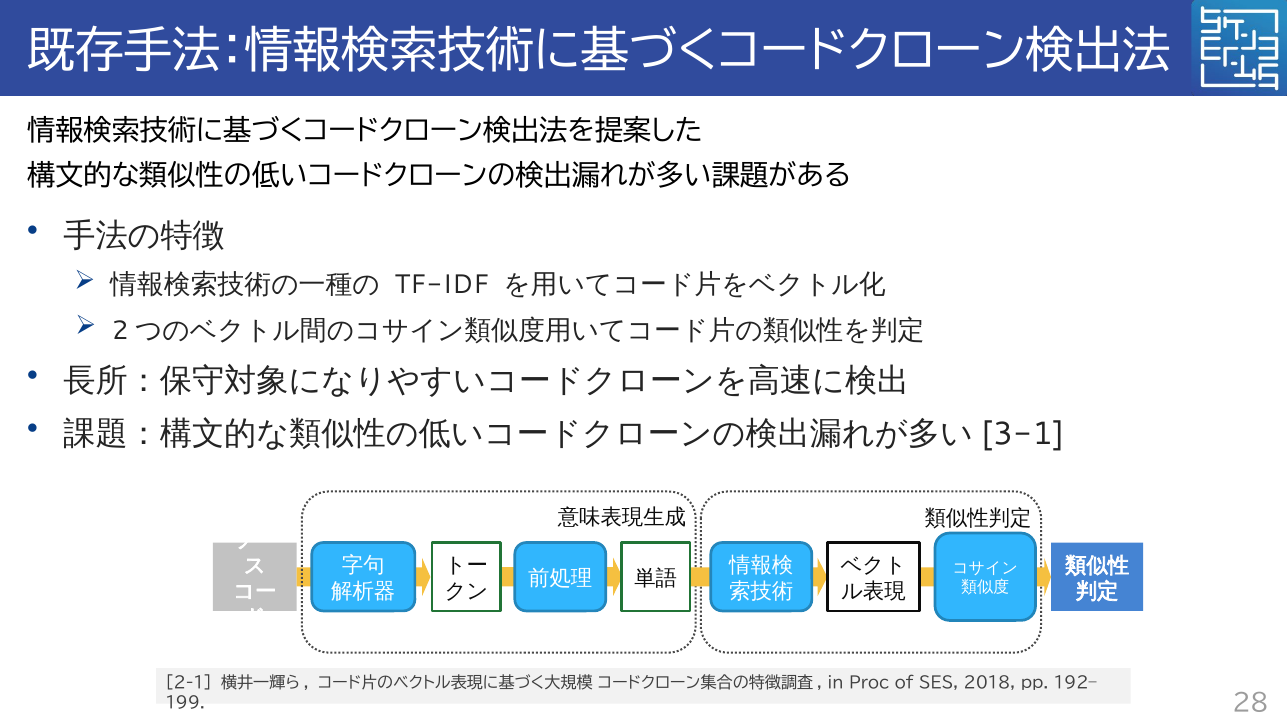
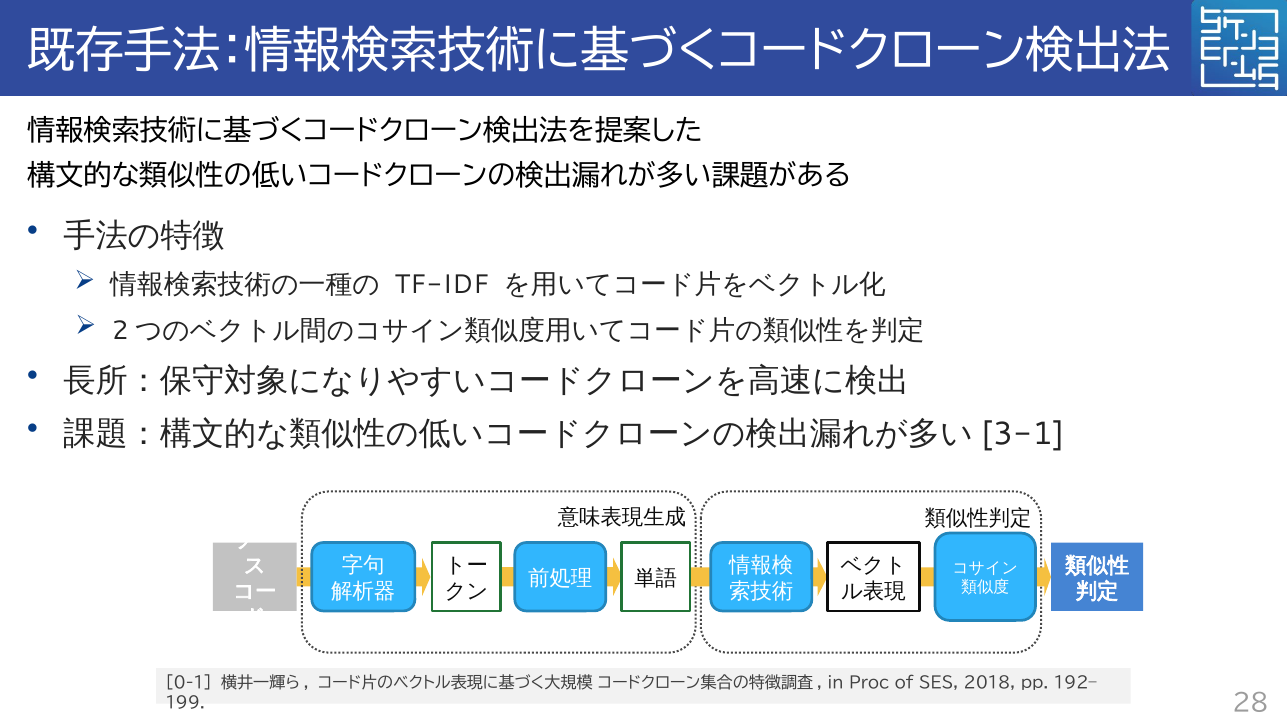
2-1: 2-1 -> 0-1 (189, 684)
